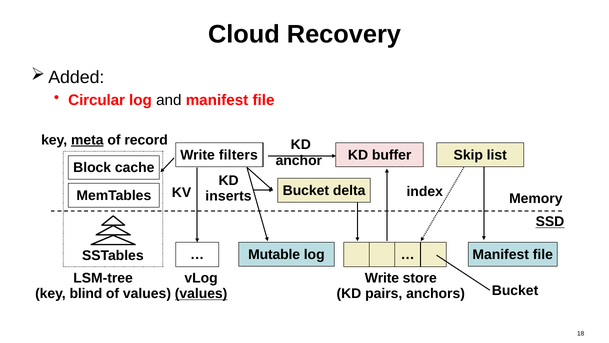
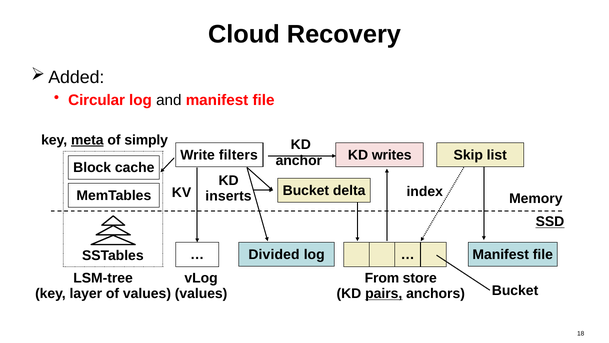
record: record -> simply (146, 140)
buffer: buffer -> writes (392, 155)
Mutable: Mutable -> Divided (274, 254)
Write: Write -> From (382, 278)
blind: blind -> layer (86, 293)
values underline: present -> none (201, 293)
pairs underline: none -> present (384, 293)
